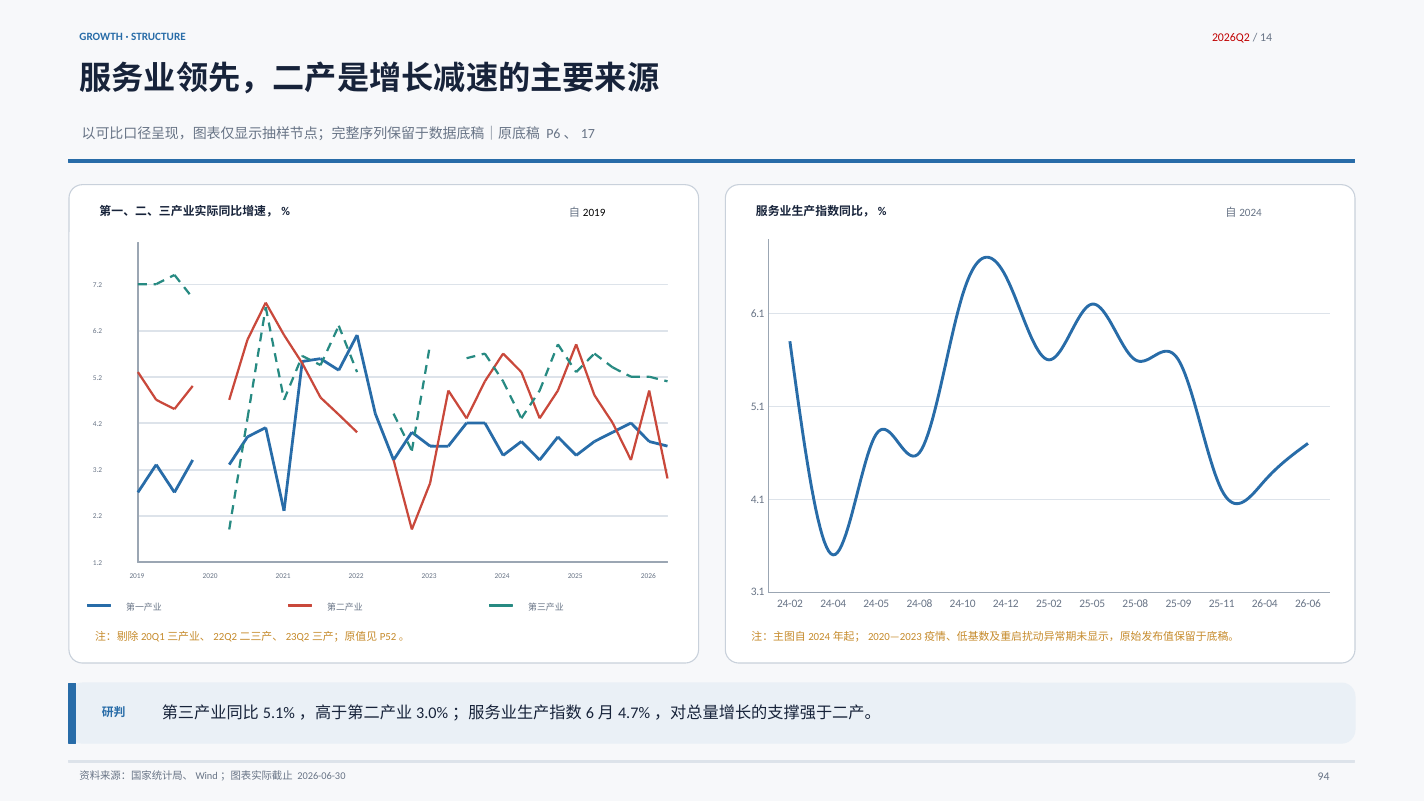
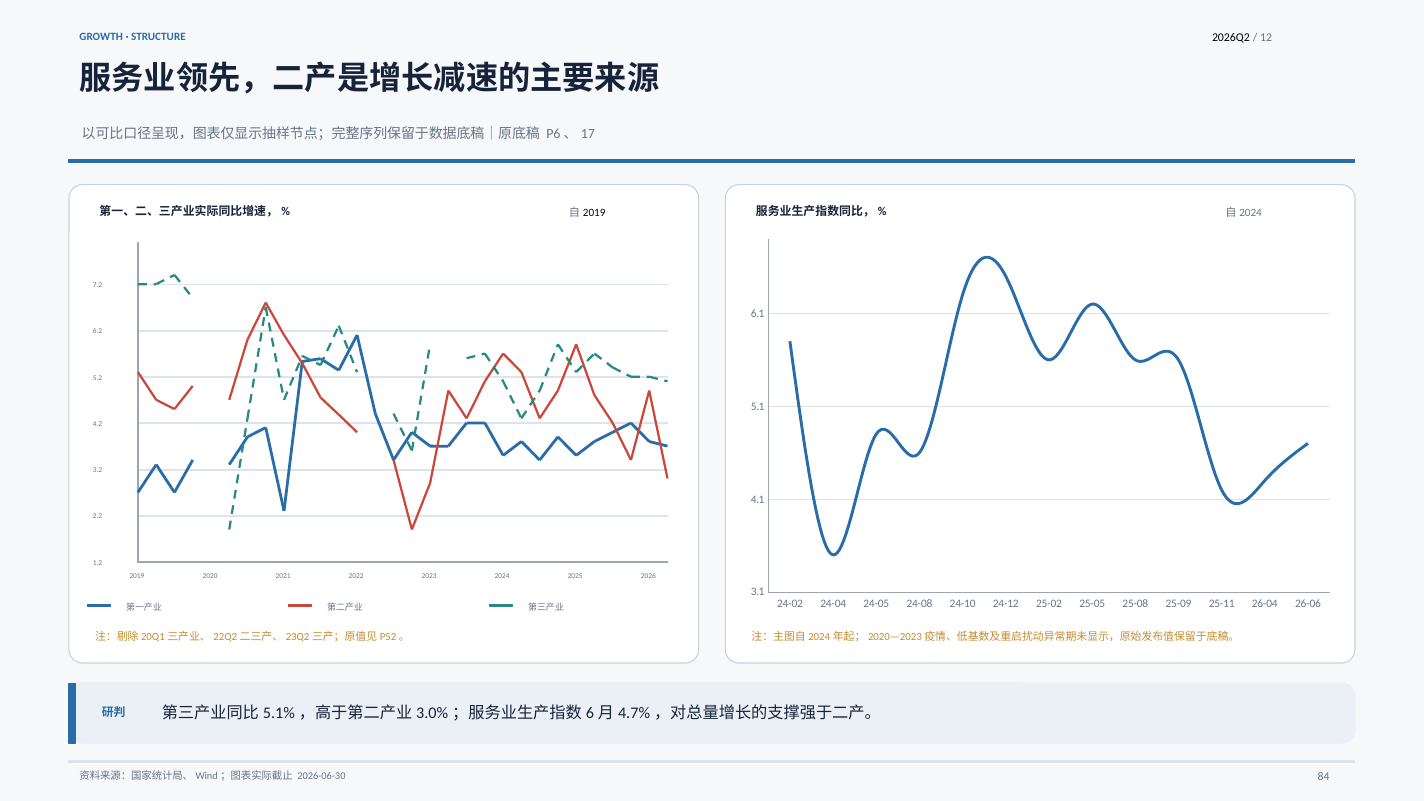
2026Q2 colour: red -> black (1231, 37)
14: 14 -> 12 (1266, 37)
94: 94 -> 84 (1324, 777)
